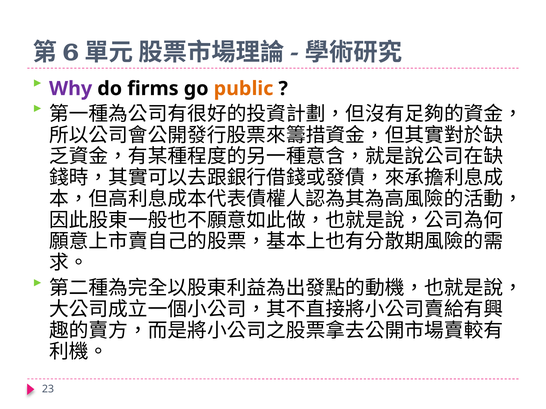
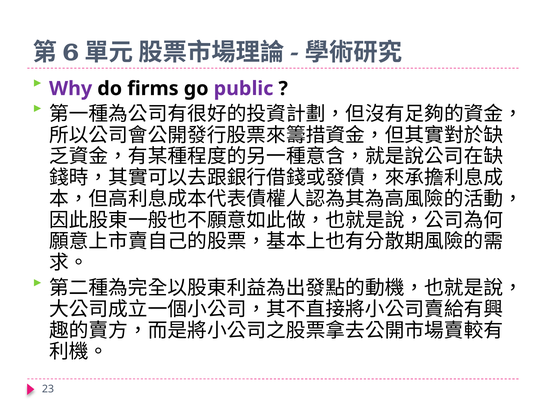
public colour: orange -> purple (244, 89)
